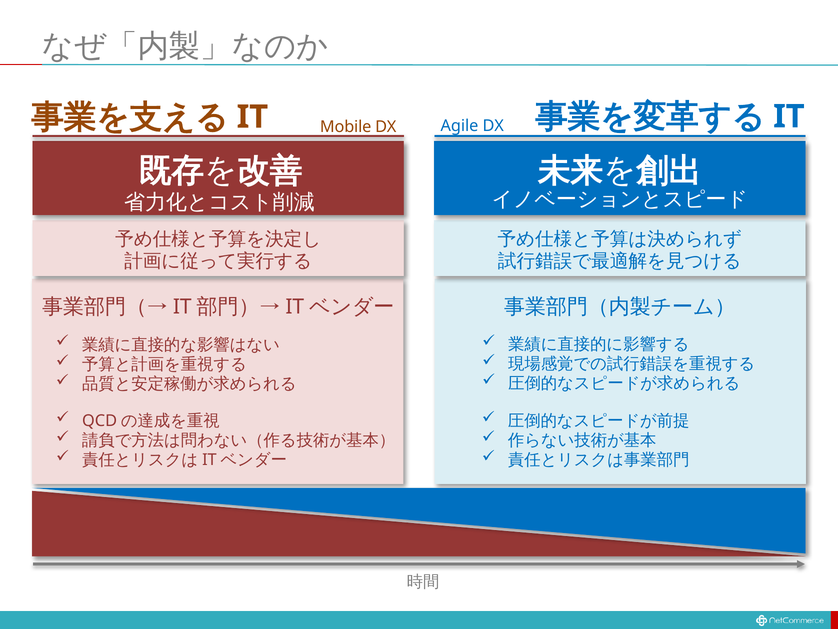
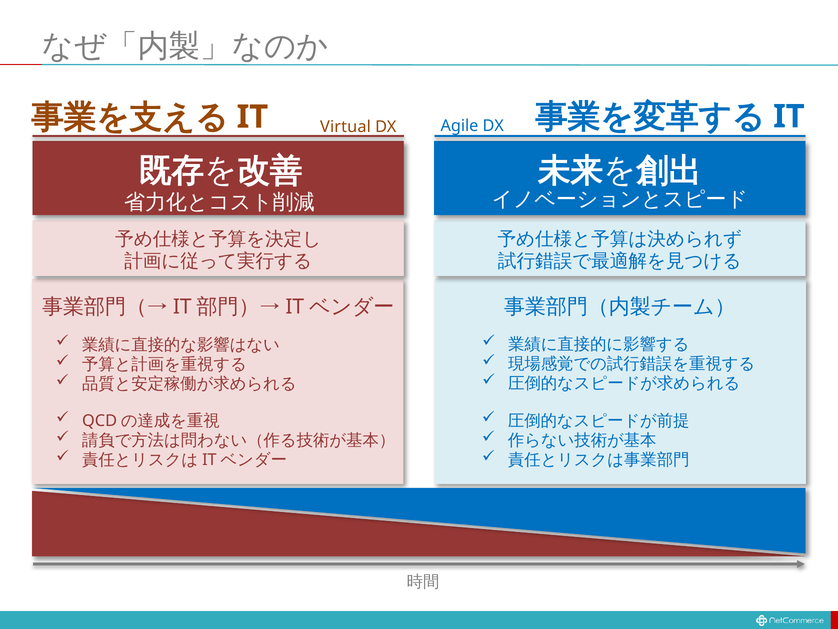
Mobile: Mobile -> Virtual (346, 127)
